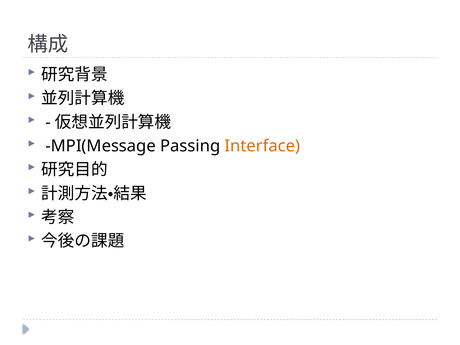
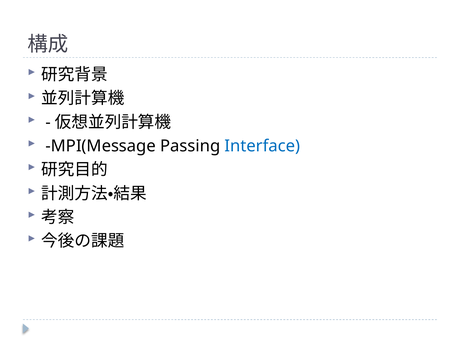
Interface colour: orange -> blue (262, 146)
